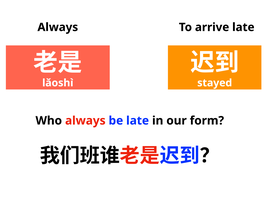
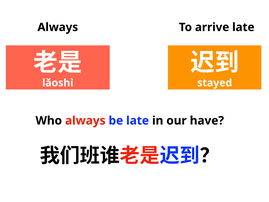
form: form -> have (207, 120)
